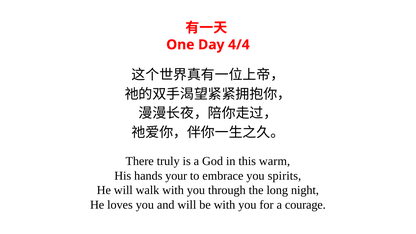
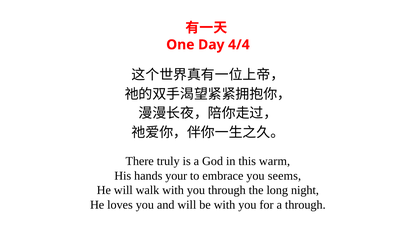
spirits: spirits -> seems (284, 176)
a courage: courage -> through (305, 205)
